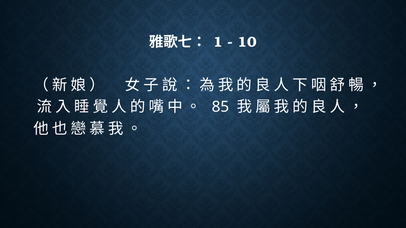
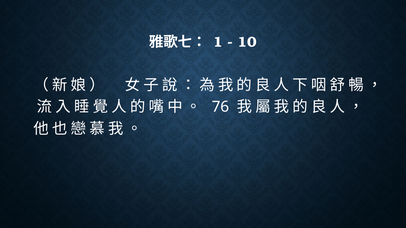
85: 85 -> 76 (220, 107)
